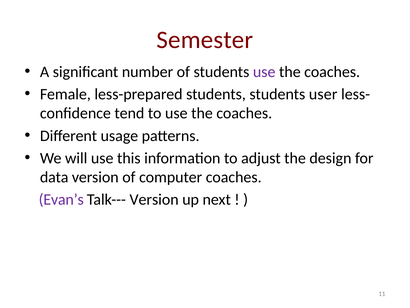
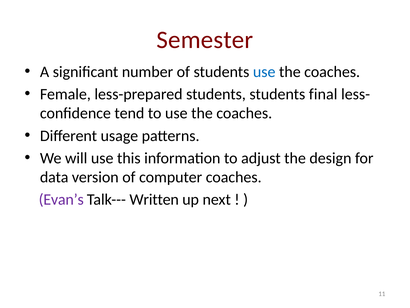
use colour: purple -> blue (264, 72)
user: user -> final (323, 94)
Talk--- Version: Version -> Written (154, 199)
